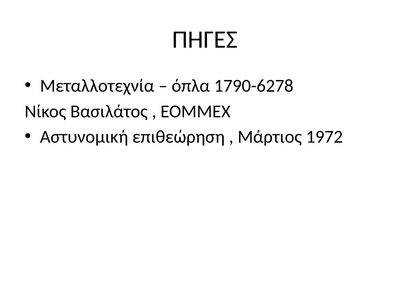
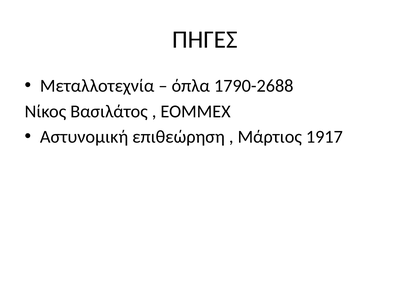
1790-6278: 1790-6278 -> 1790-2688 (254, 86)
1972: 1972 -> 1917 (324, 137)
